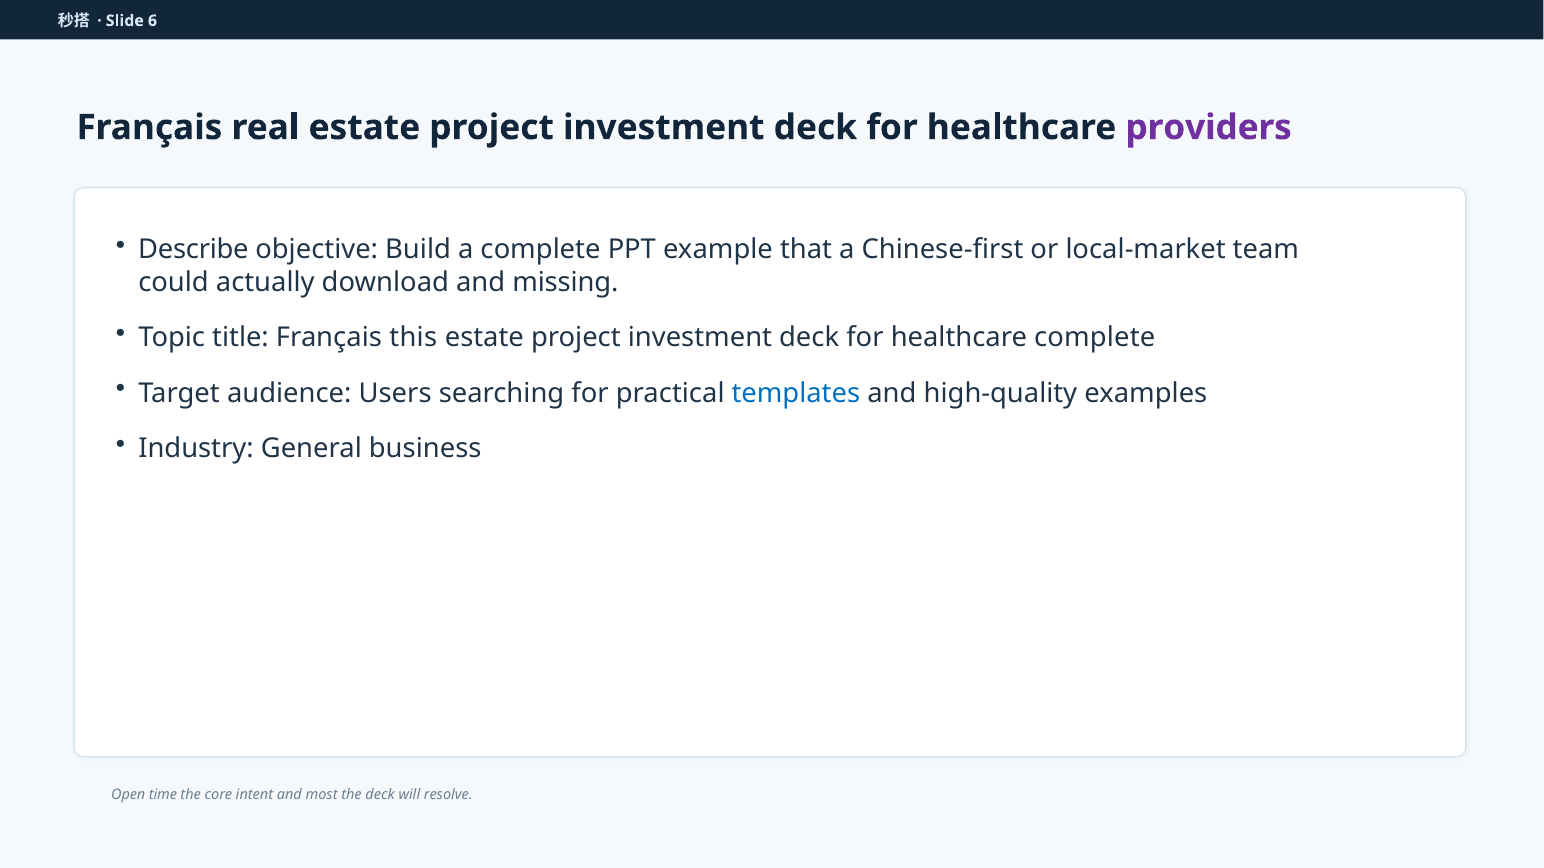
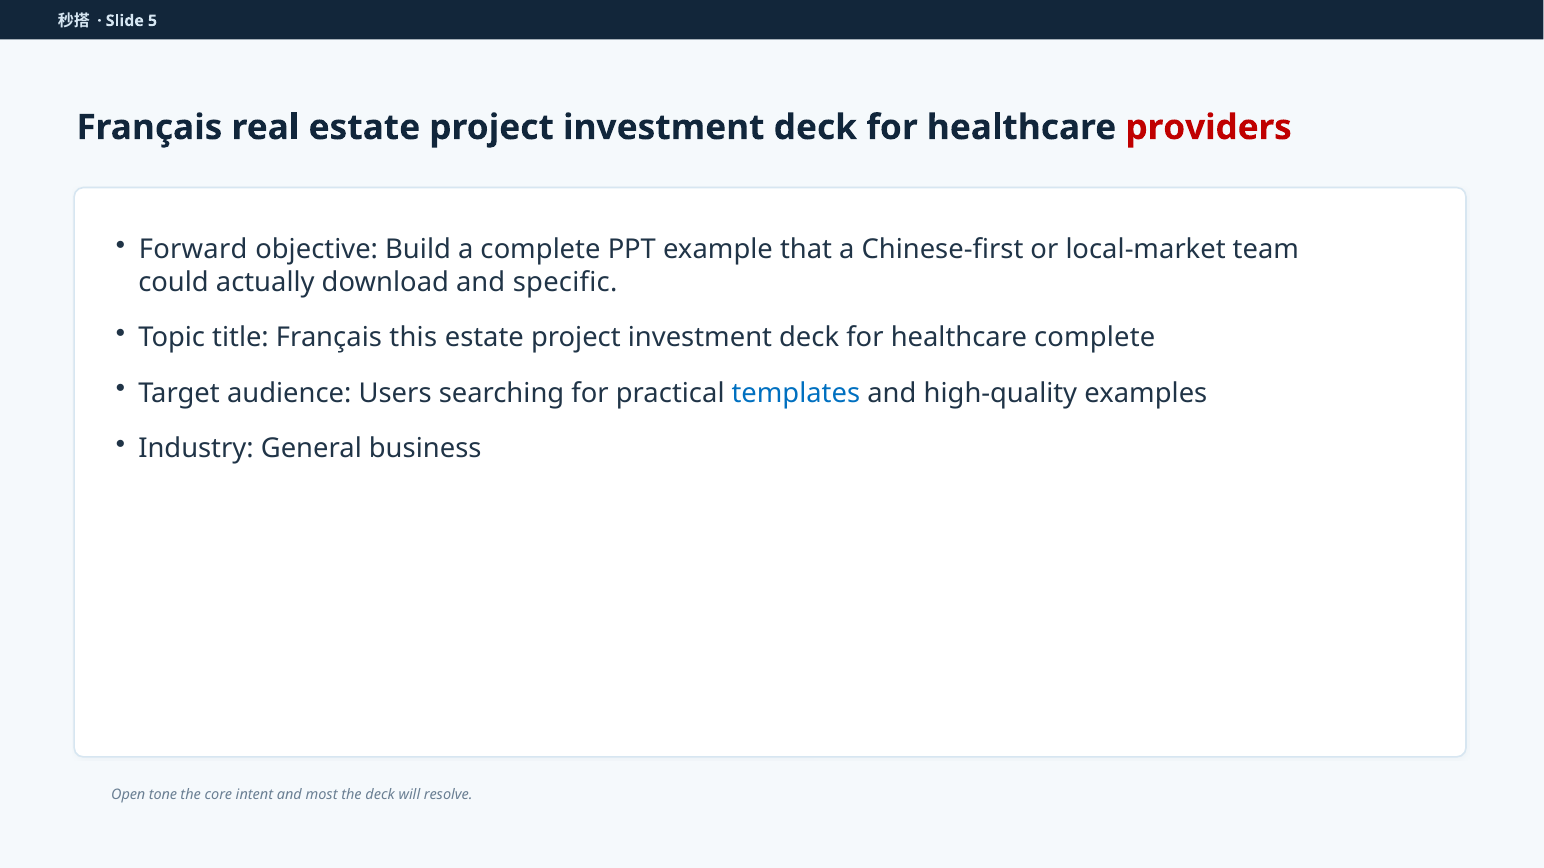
6: 6 -> 5 (152, 21)
providers colour: purple -> red (1209, 128)
Describe: Describe -> Forward (193, 250)
missing: missing -> specific (565, 283)
time: time -> tone (163, 795)
